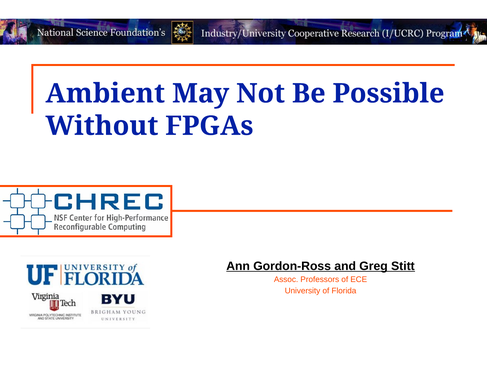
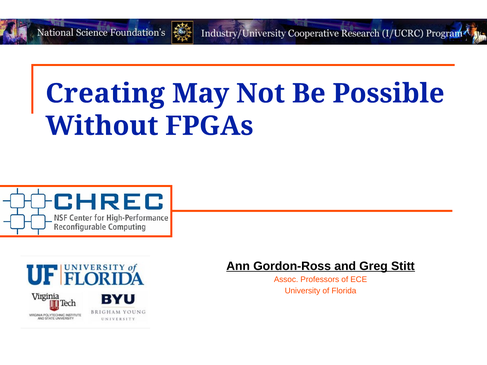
Ambient: Ambient -> Creating (105, 94)
